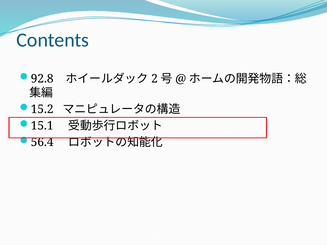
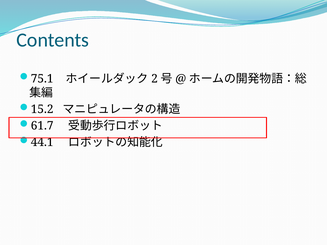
92.8: 92.8 -> 75.1 (42, 79)
15.1: 15.1 -> 61.7 (42, 126)
56.4: 56.4 -> 44.1 (42, 142)
